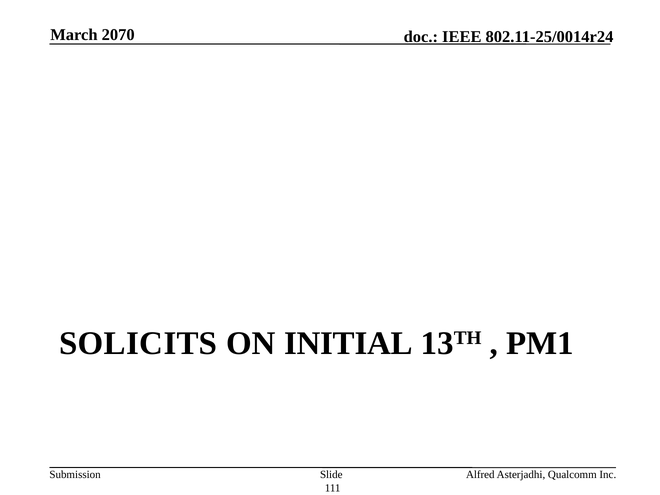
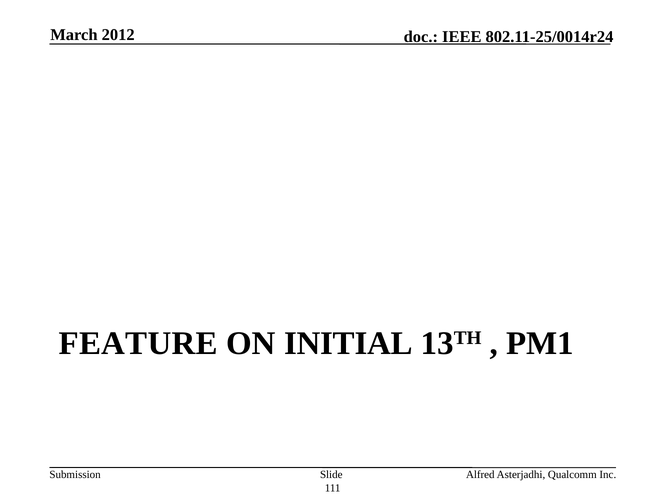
2070: 2070 -> 2012 (118, 35)
SOLICITS: SOLICITS -> FEATURE (138, 344)
